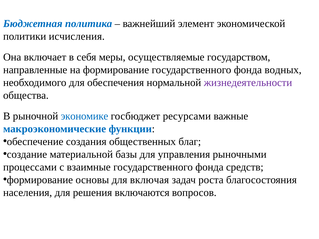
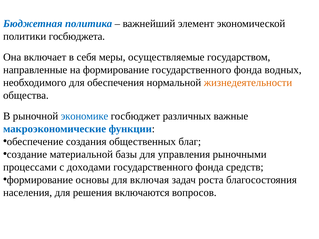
исчисления: исчисления -> госбюджета (77, 36)
жизнедеятельности colour: purple -> orange (248, 83)
ресурсами: ресурсами -> различных (187, 116)
взаимные: взаимные -> доходами (89, 167)
